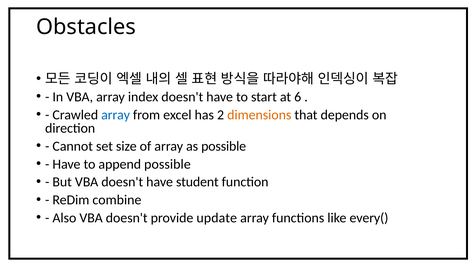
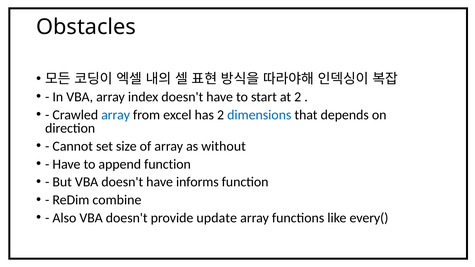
at 6: 6 -> 2 (298, 97)
dimensions colour: orange -> blue (259, 115)
as possible: possible -> without (224, 146)
append possible: possible -> function (168, 164)
student: student -> informs (197, 182)
